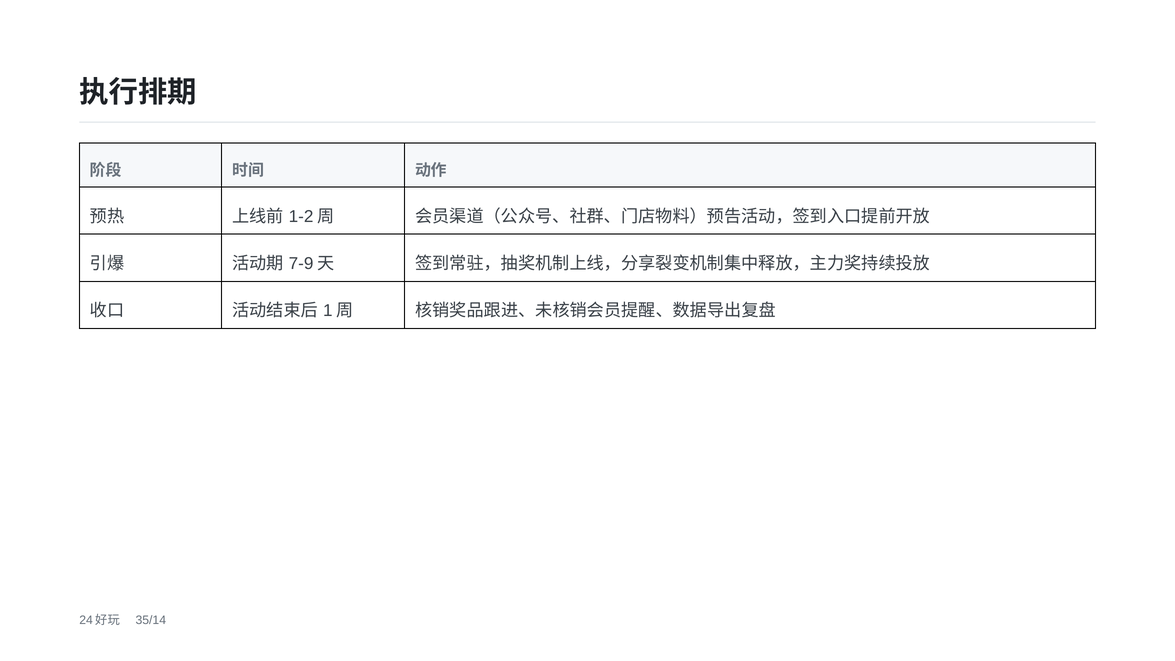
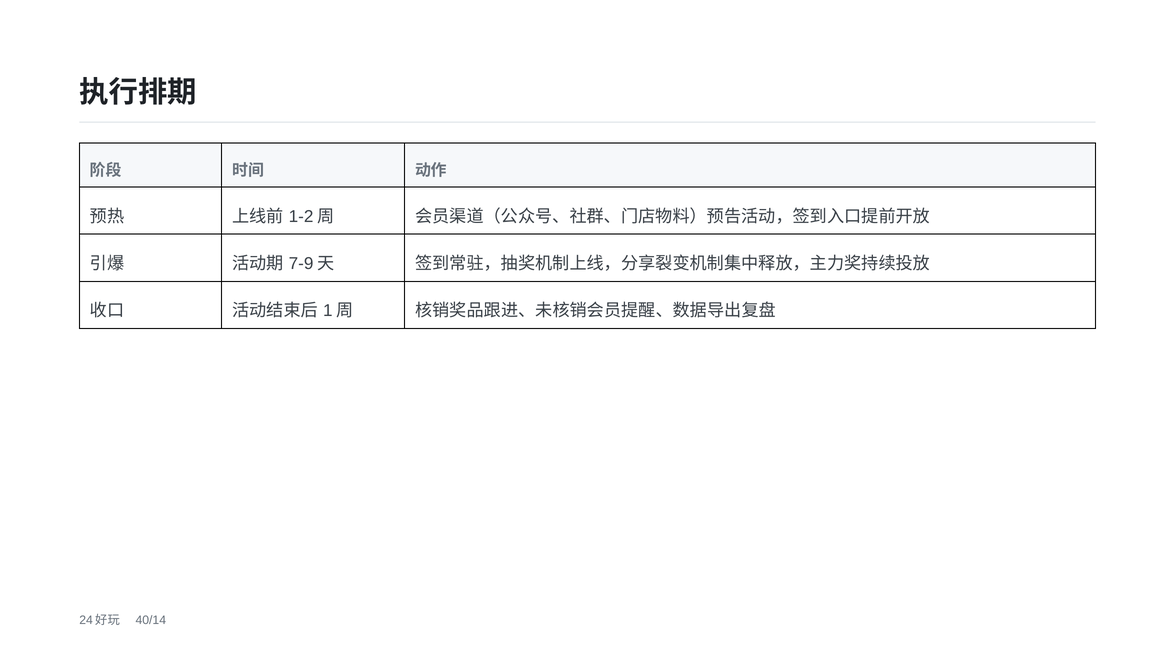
35/14: 35/14 -> 40/14 (151, 620)
